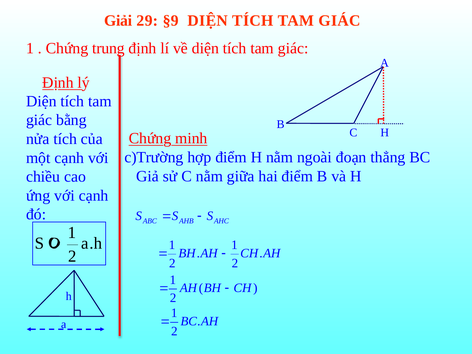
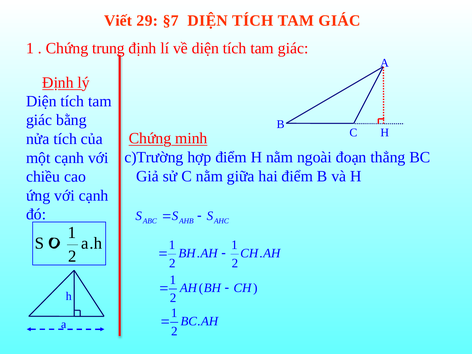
Giải: Giải -> Viết (118, 21)
§9: §9 -> §7 (171, 21)
